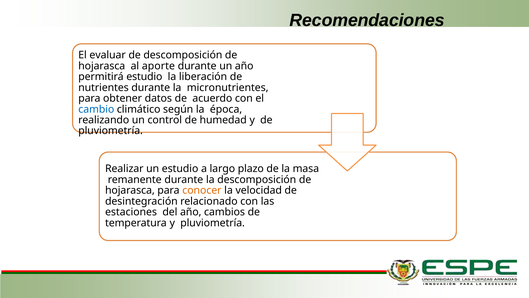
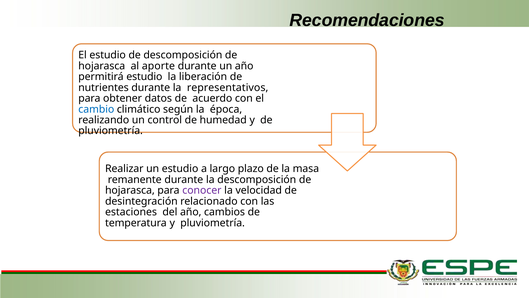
El evaluar: evaluar -> estudio (108, 55)
micronutrientes: micronutrientes -> representativos (228, 88)
conocer colour: orange -> purple (202, 190)
